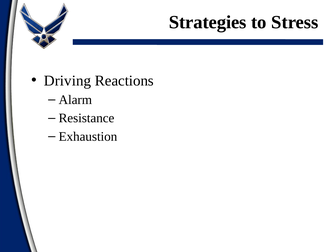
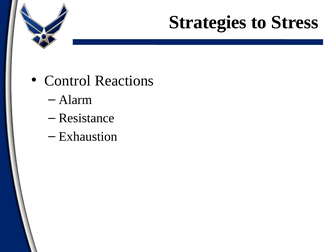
Driving: Driving -> Control (68, 81)
